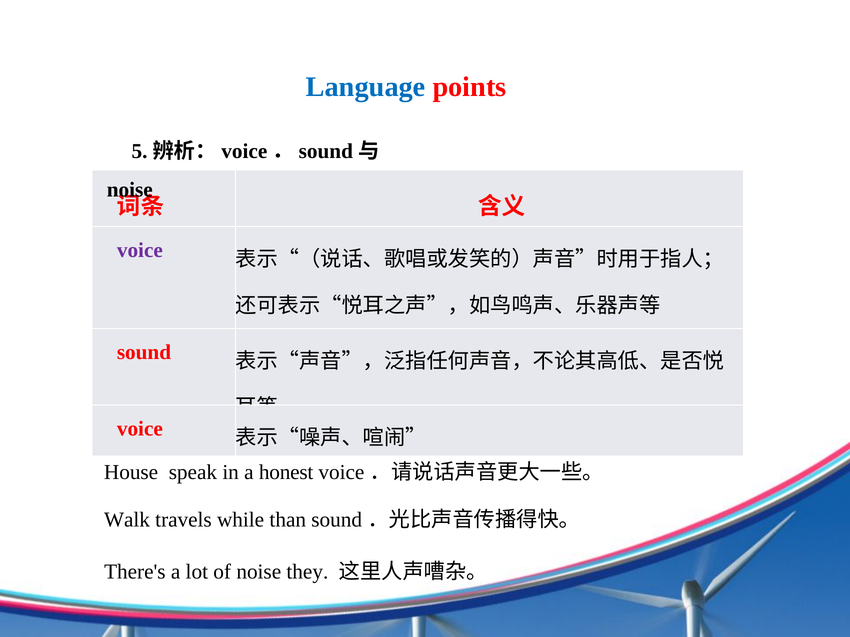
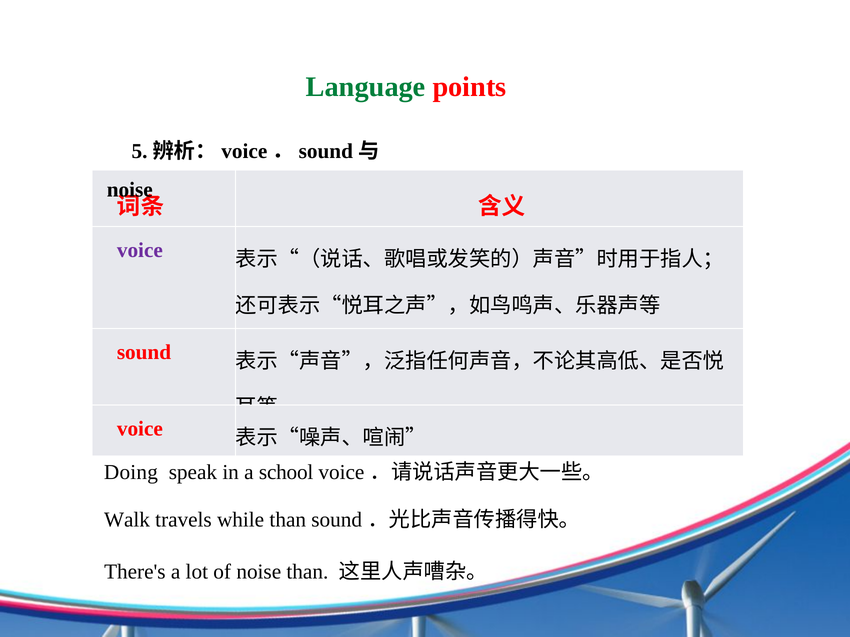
Language colour: blue -> green (366, 87)
House: House -> Doing (131, 473)
honest: honest -> school (286, 473)
noise they: they -> than (307, 572)
